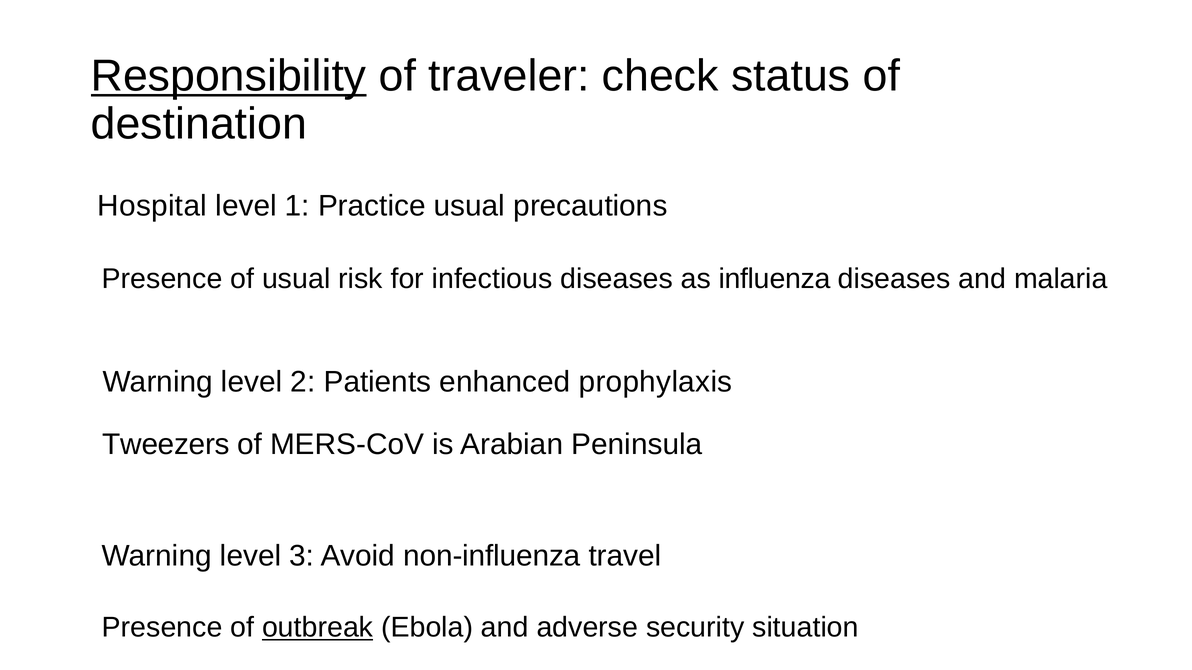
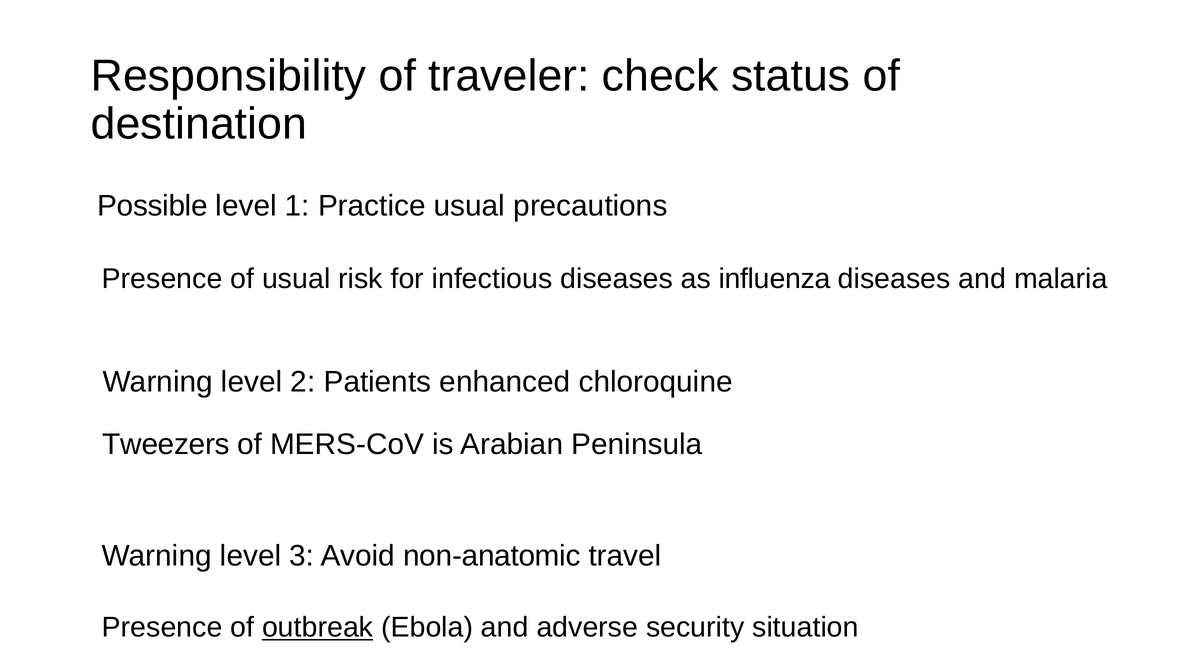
Responsibility underline: present -> none (229, 76)
Hospital: Hospital -> Possible (152, 206)
prophylaxis: prophylaxis -> chloroquine (656, 382)
non-influenza: non-influenza -> non-anatomic (492, 556)
